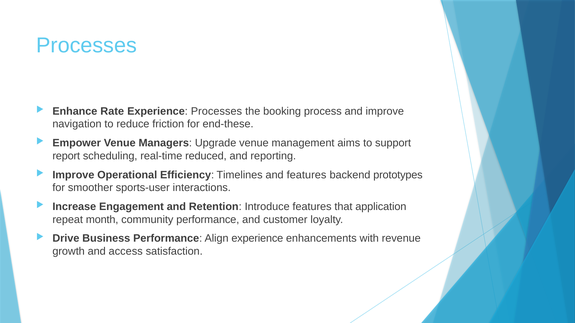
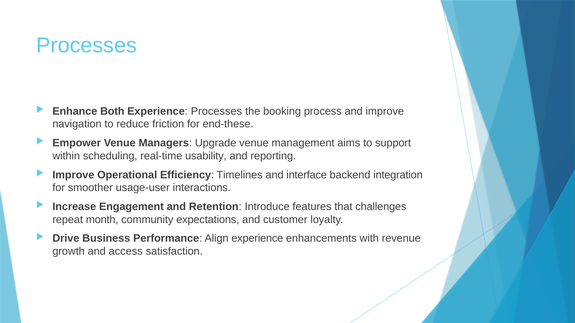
Rate: Rate -> Both (112, 111)
report: report -> within (66, 156)
reduced: reduced -> usability (206, 156)
and features: features -> interface (307, 175)
prototypes: prototypes -> integration (398, 175)
sports-user: sports-user -> usage-user (143, 188)
application: application -> challenges (381, 207)
community performance: performance -> expectations (208, 220)
